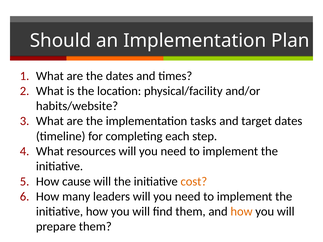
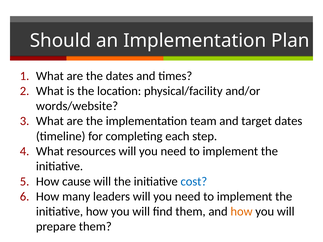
habits/website: habits/website -> words/website (77, 106)
tasks: tasks -> team (203, 121)
cost colour: orange -> blue (194, 182)
